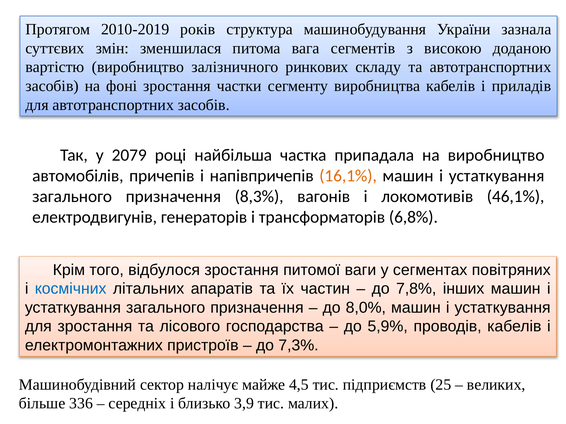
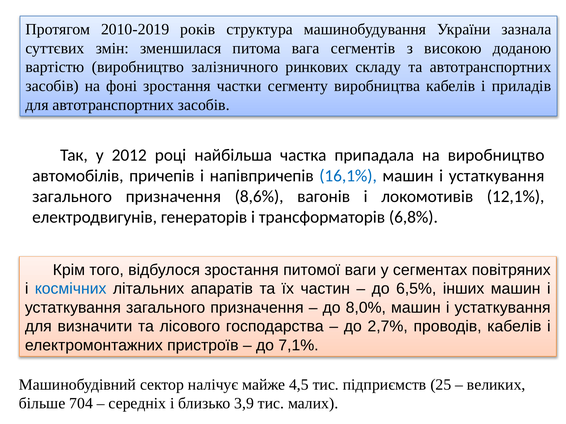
2079: 2079 -> 2012 (129, 155)
16,1% colour: orange -> blue (348, 176)
8,3%: 8,3% -> 8,6% (259, 197)
46,1%: 46,1% -> 12,1% (516, 197)
7,8%: 7,8% -> 6,5% (416, 289)
для зростання: зростання -> визначити (95, 327)
5,9%: 5,9% -> 2,7% (388, 327)
7,3%: 7,3% -> 7,1% (299, 346)
336: 336 -> 704 (81, 404)
